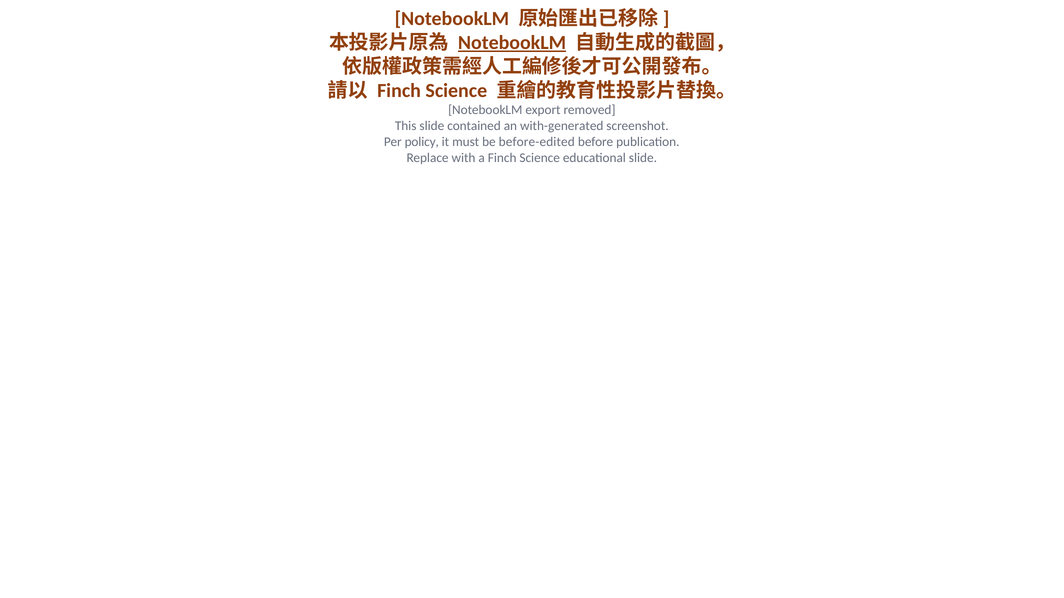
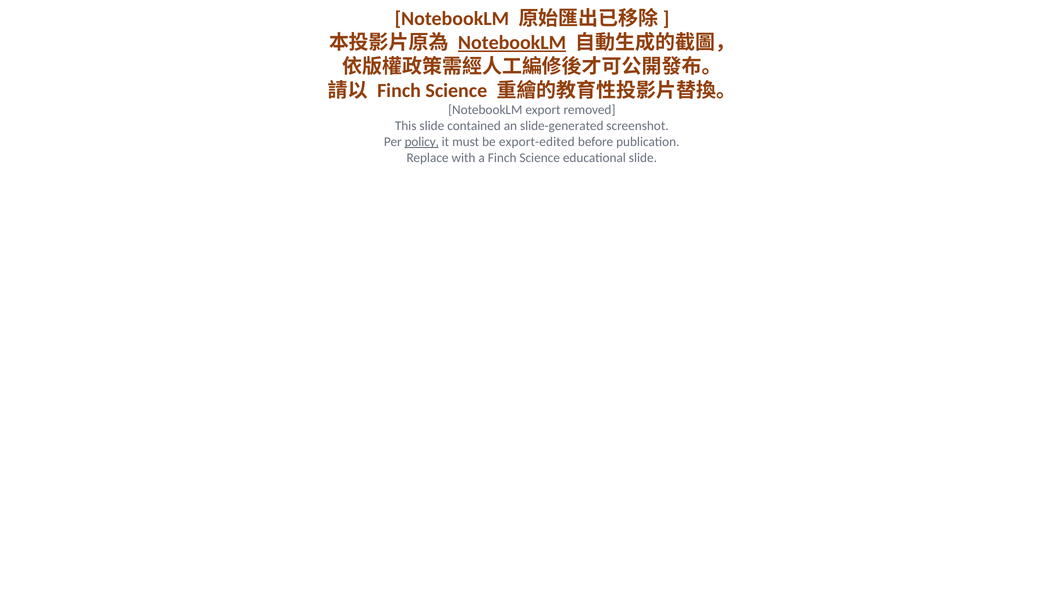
with-generated: with-generated -> slide-generated (562, 126)
policy underline: none -> present (422, 142)
before-edited: before-edited -> export-edited (537, 142)
